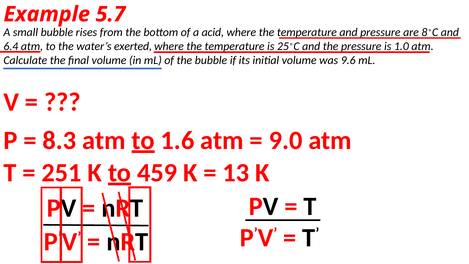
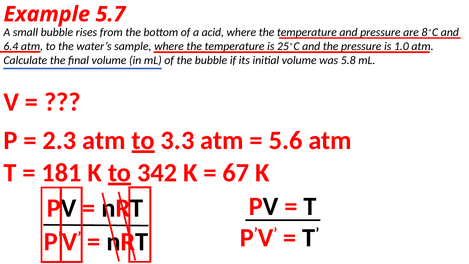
exerted: exerted -> sample (133, 46)
9.6: 9.6 -> 5.8 (348, 60)
8.3: 8.3 -> 2.3 (59, 140)
1.6: 1.6 -> 3.3 (177, 140)
9.0: 9.0 -> 5.6 (286, 140)
251: 251 -> 181 (62, 173)
459: 459 -> 342 (157, 173)
13: 13 -> 67 (236, 173)
